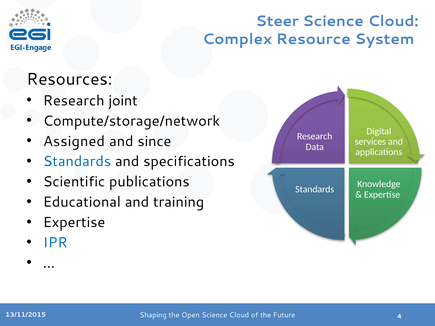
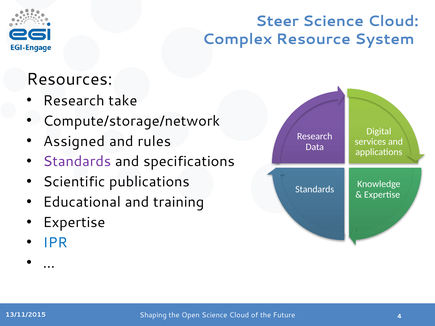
joint: joint -> take (123, 101)
since: since -> rules (154, 141)
Standards colour: blue -> purple (77, 162)
